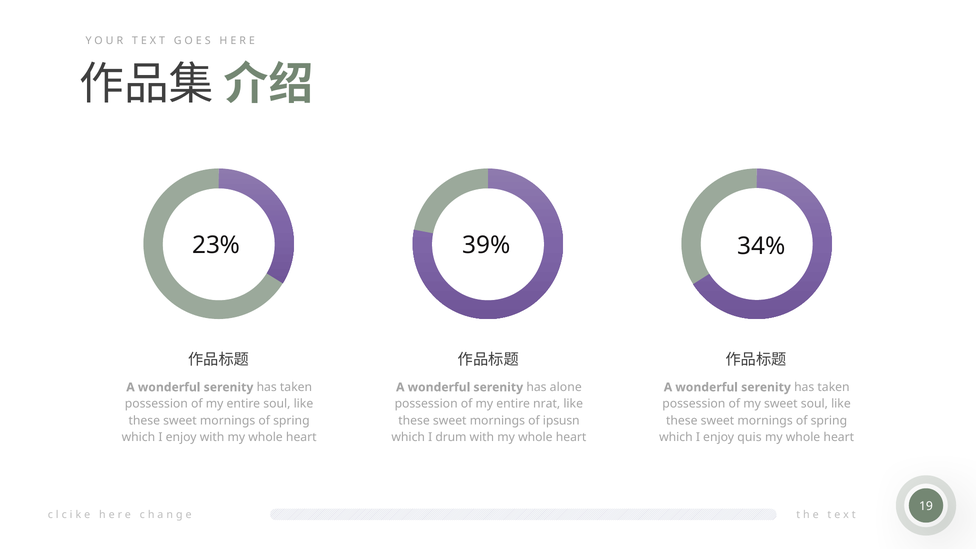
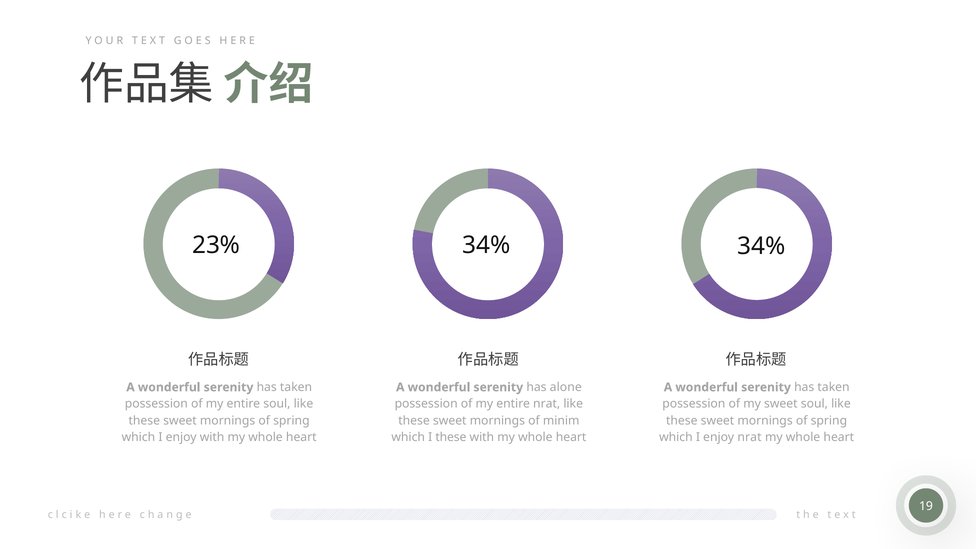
23% 39%: 39% -> 34% (486, 245)
ipsusn: ipsusn -> minim (561, 421)
I drum: drum -> these (451, 437)
enjoy quis: quis -> nrat (749, 437)
